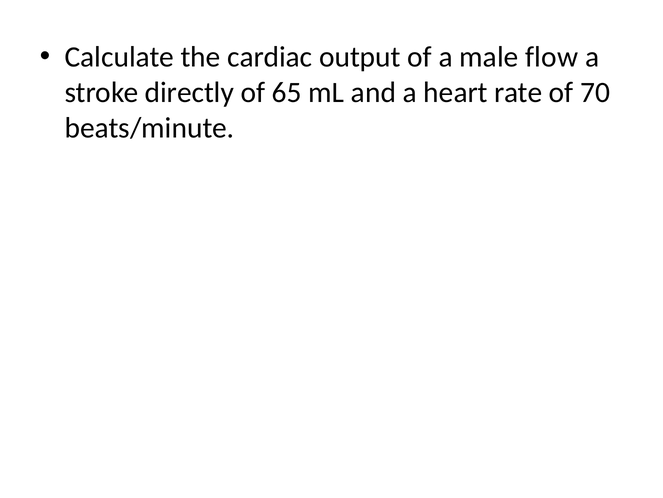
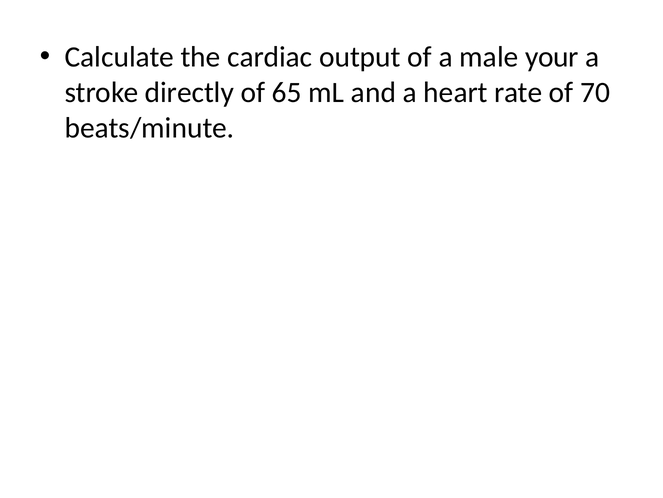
flow: flow -> your (552, 57)
